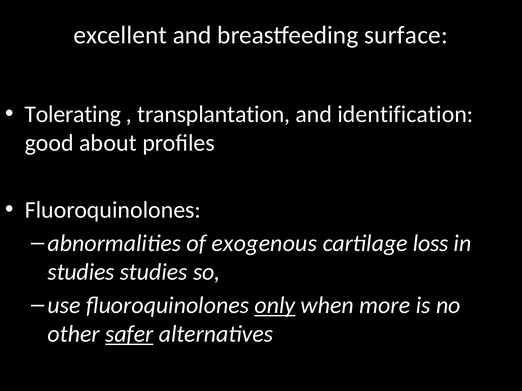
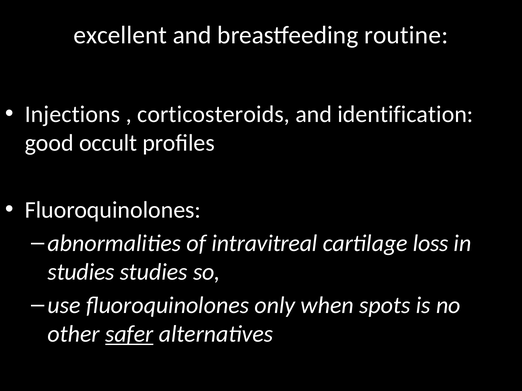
surface: surface -> routine (406, 35)
Tolerating: Tolerating -> Injections (73, 114)
transplantation: transplantation -> corticosteroids (214, 114)
about: about -> occult (108, 143)
exogenous: exogenous -> intravitreal (264, 244)
only underline: present -> none (275, 306)
more: more -> spots (385, 306)
